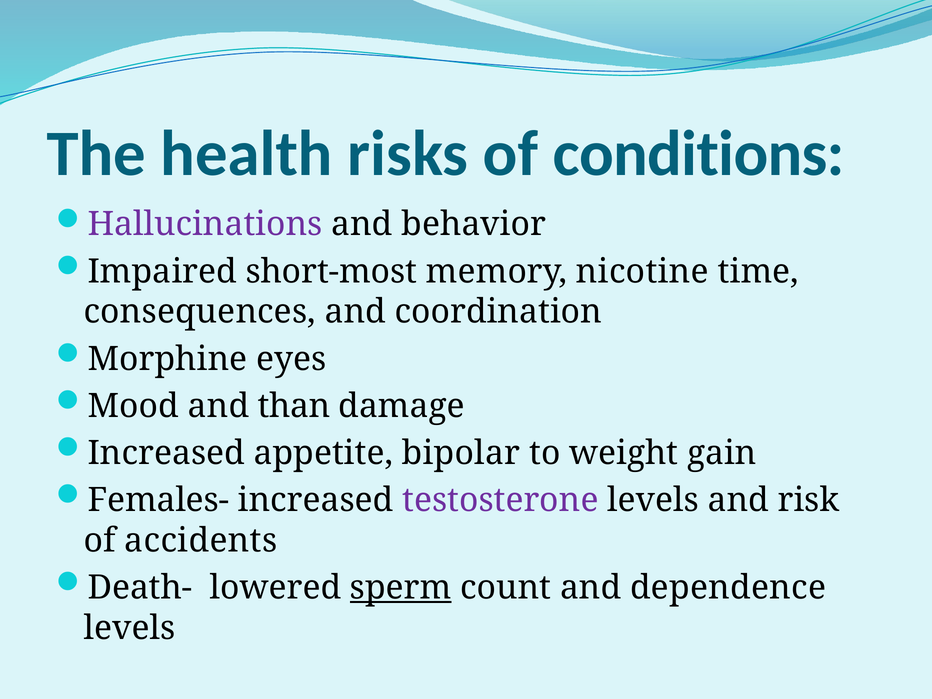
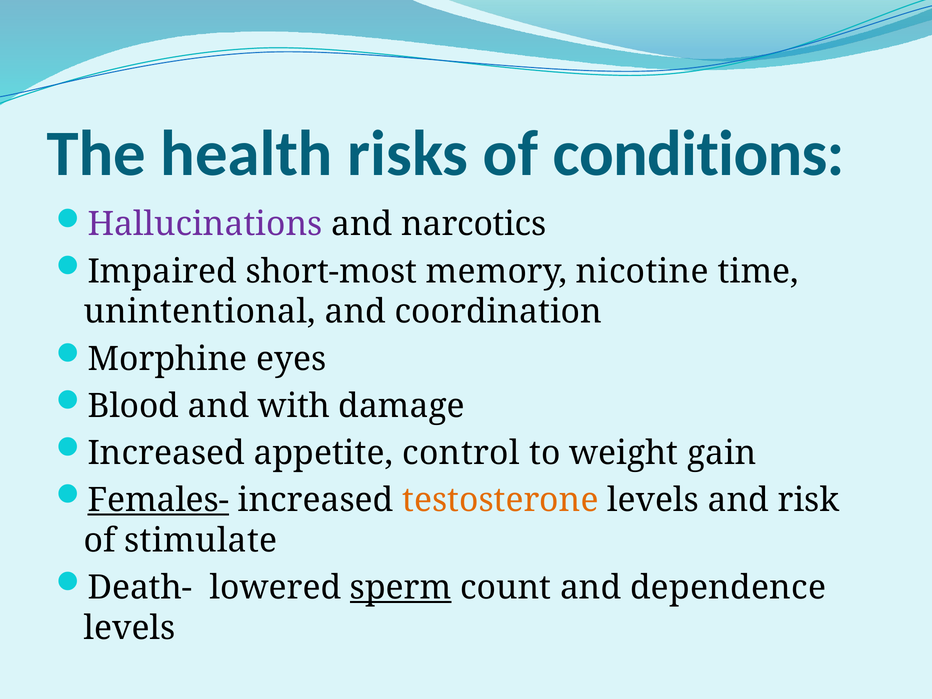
behavior: behavior -> narcotics (474, 224)
consequences: consequences -> unintentional (200, 312)
Mood: Mood -> Blood (133, 406)
than: than -> with (294, 406)
bipolar: bipolar -> control (461, 453)
Females- underline: none -> present (158, 500)
testosterone colour: purple -> orange (500, 500)
accidents: accidents -> stimulate (201, 541)
